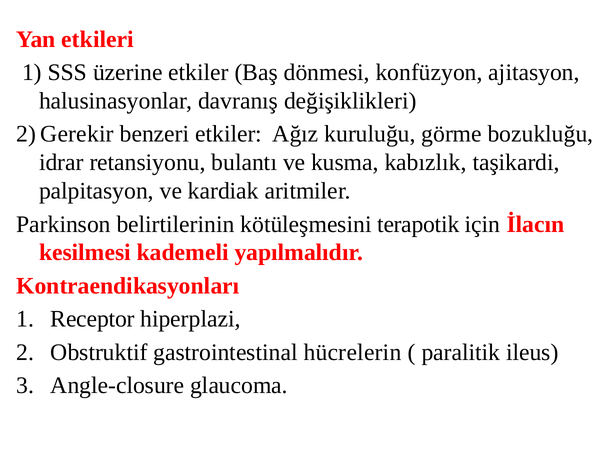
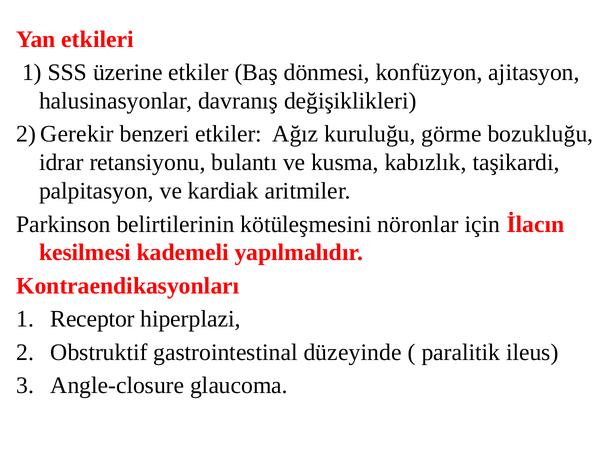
terapotik: terapotik -> nöronlar (418, 224)
hücrelerin: hücrelerin -> düzeyinde (353, 352)
